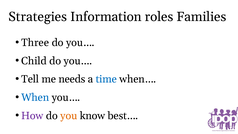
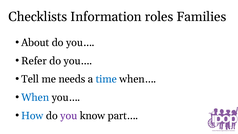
Strategies: Strategies -> Checklists (38, 17)
Three: Three -> About (35, 43)
Child: Child -> Refer (34, 61)
How colour: purple -> blue (32, 116)
you colour: orange -> purple (69, 116)
best…: best… -> part… (123, 116)
